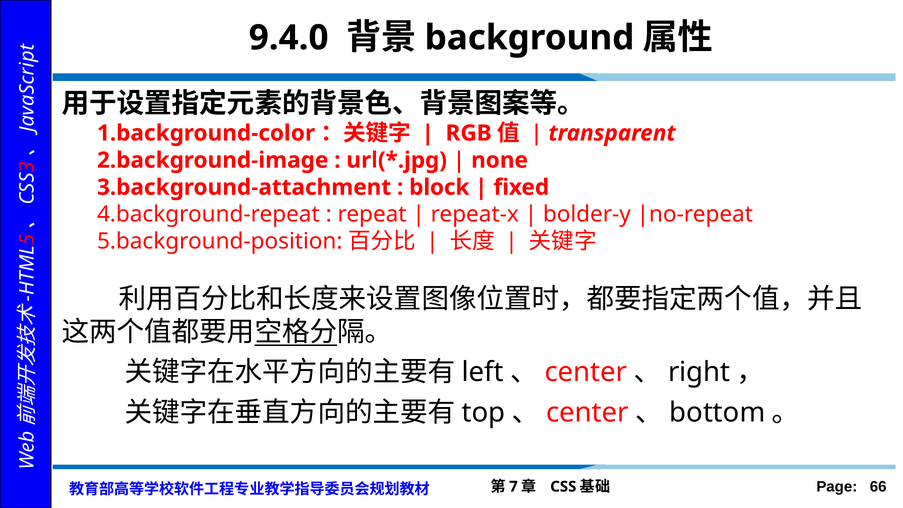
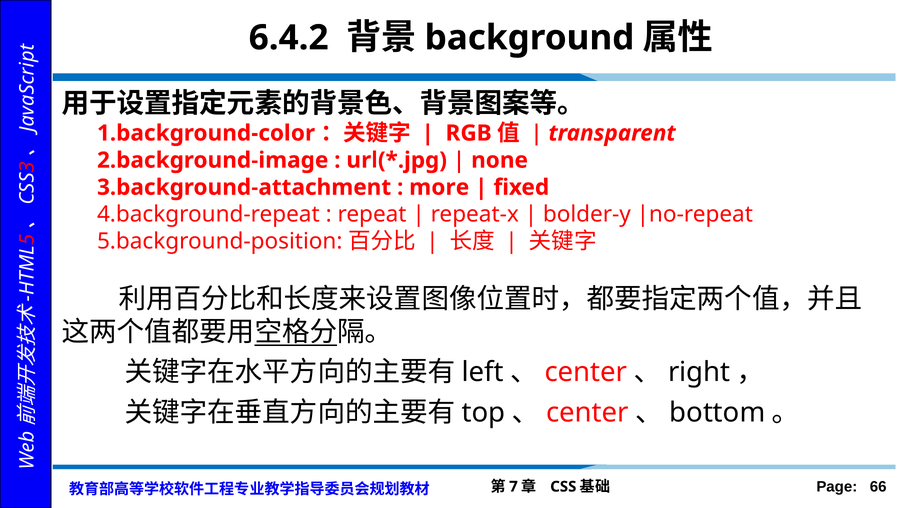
9.4.0: 9.4.0 -> 6.4.2 (289, 38)
block: block -> more (439, 187)
